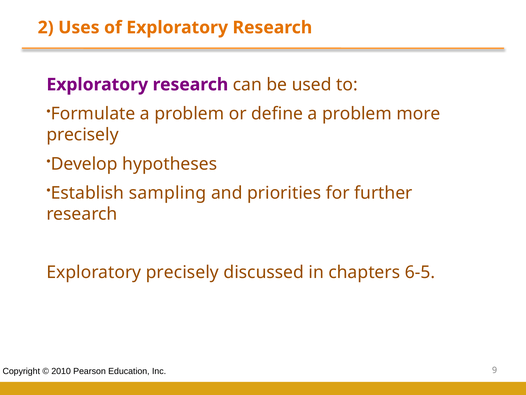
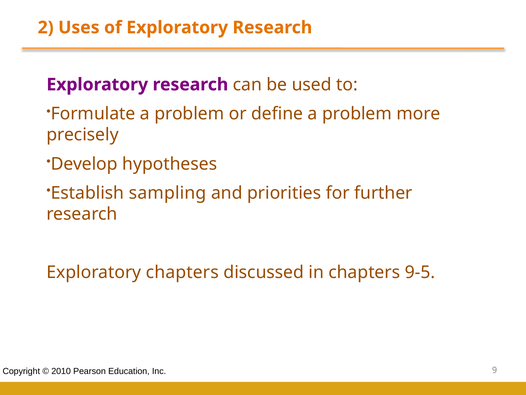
Exploratory precisely: precisely -> chapters (182, 272)
6-5: 6-5 -> 9-5 (420, 272)
